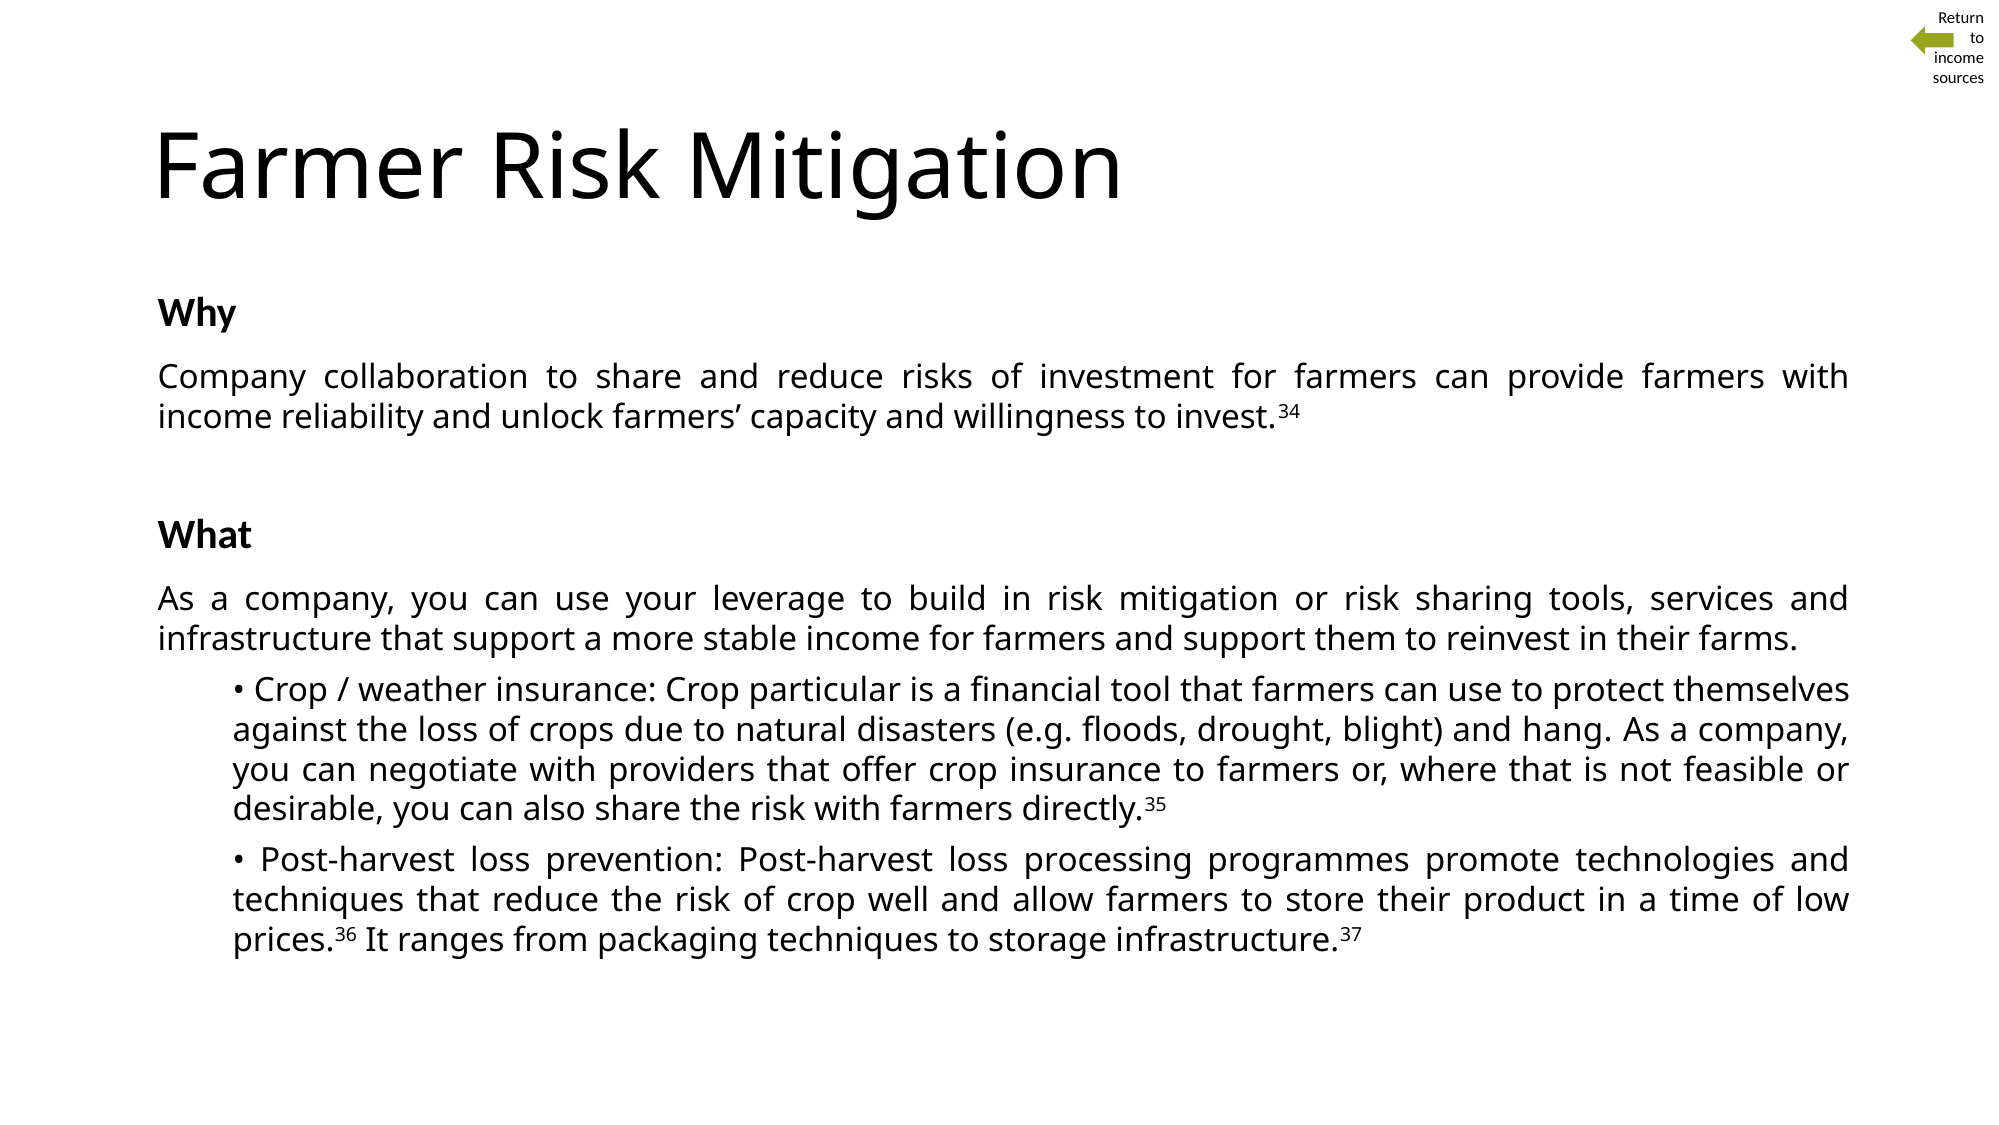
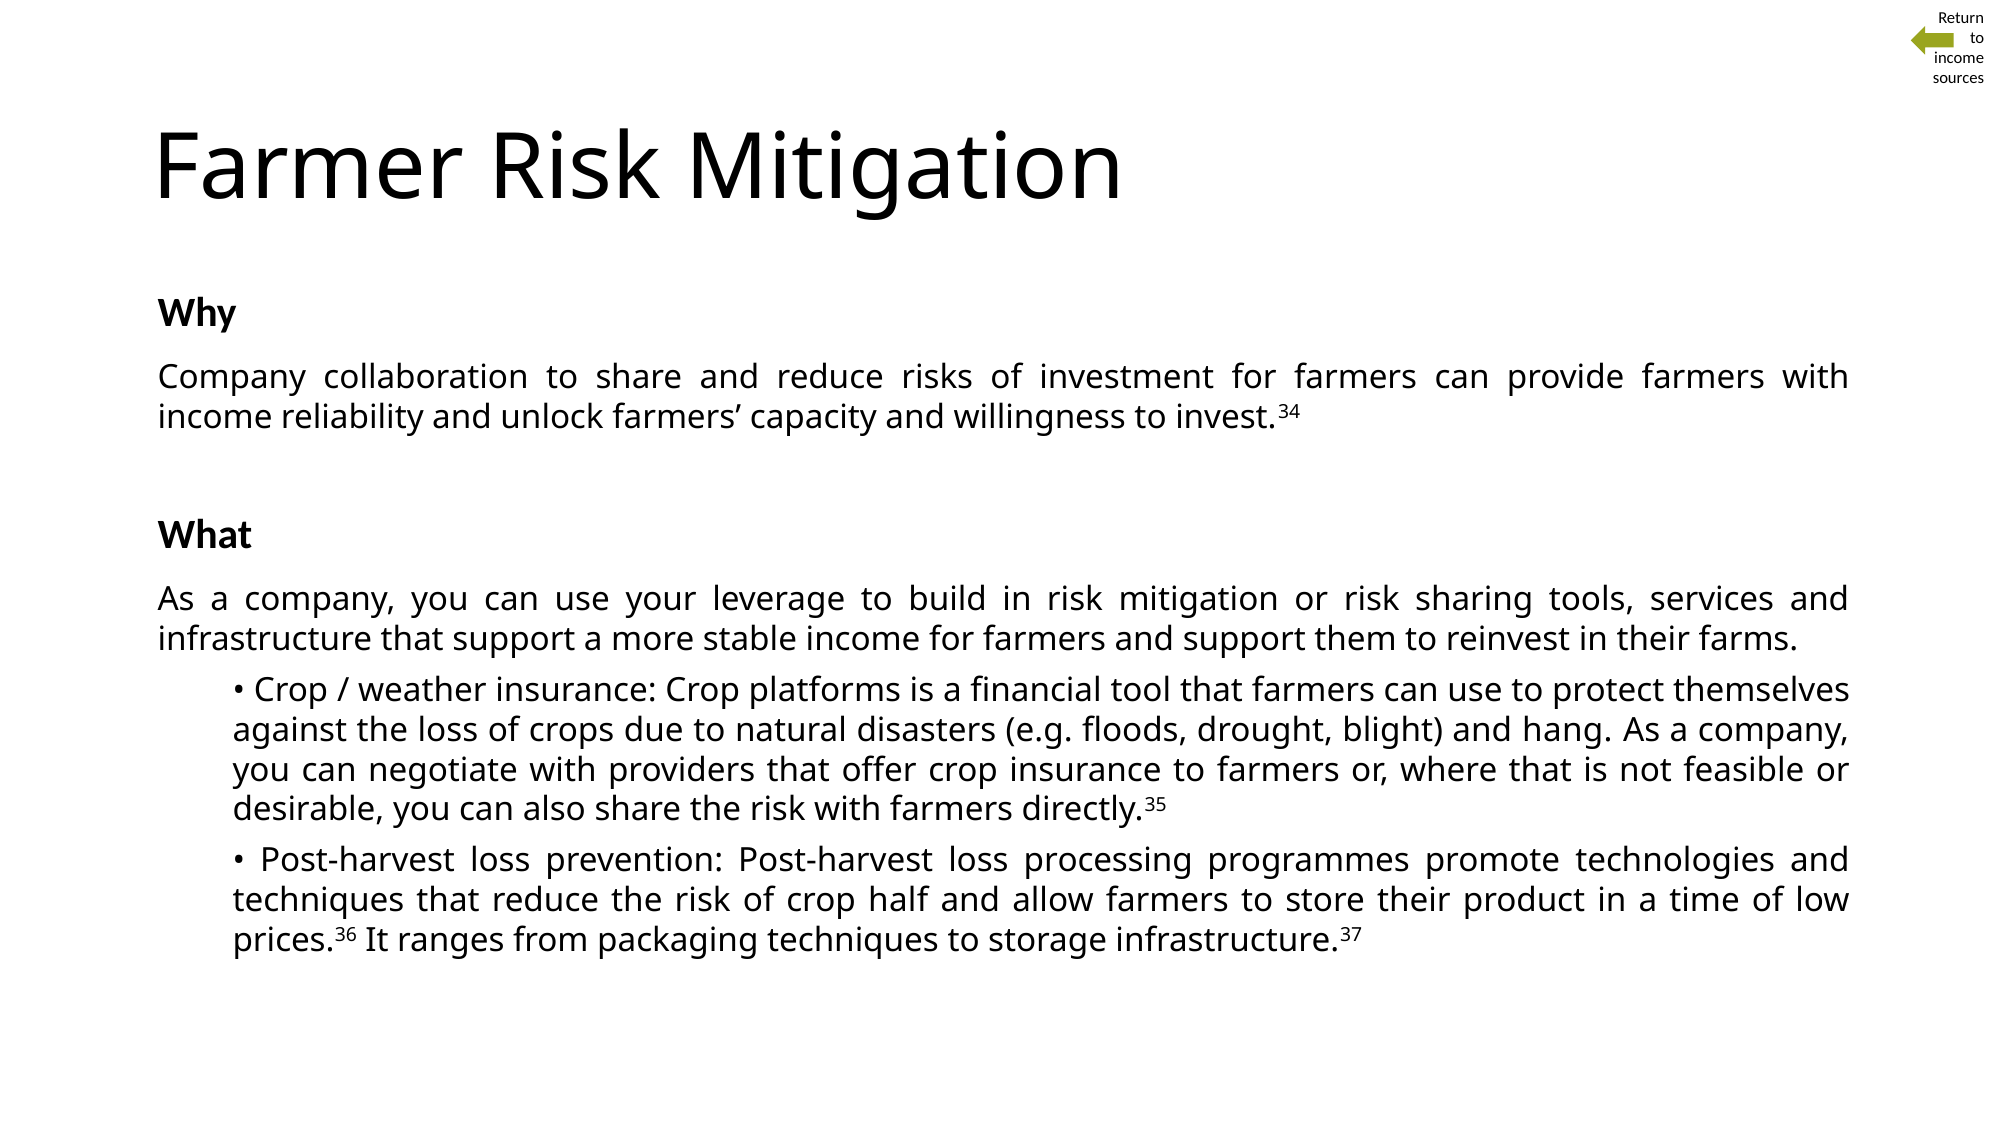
particular: particular -> platforms (825, 690)
well: well -> half (898, 900)
